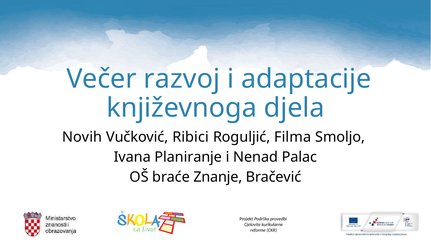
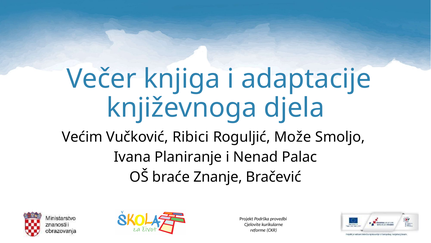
razvoj: razvoj -> knjiga (182, 79)
Novih: Novih -> Većim (82, 137)
Filma: Filma -> Može (293, 137)
